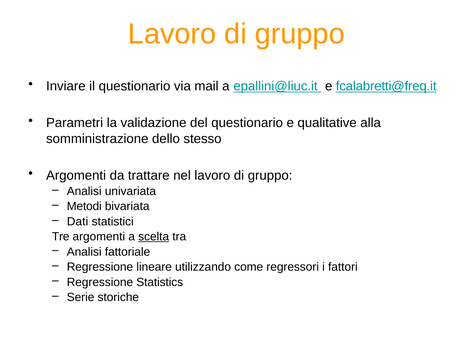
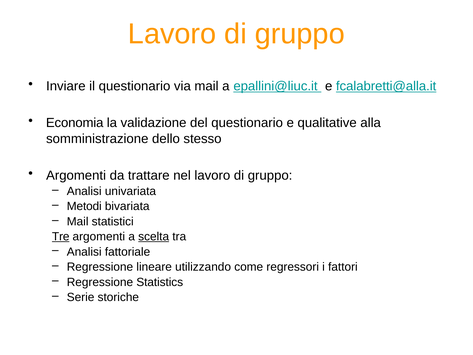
fcalabretti@freq.it: fcalabretti@freq.it -> fcalabretti@alla.it (386, 86)
Parametri: Parametri -> Economia (75, 123)
Dati: Dati -> Mail (78, 221)
Tre underline: none -> present (61, 237)
